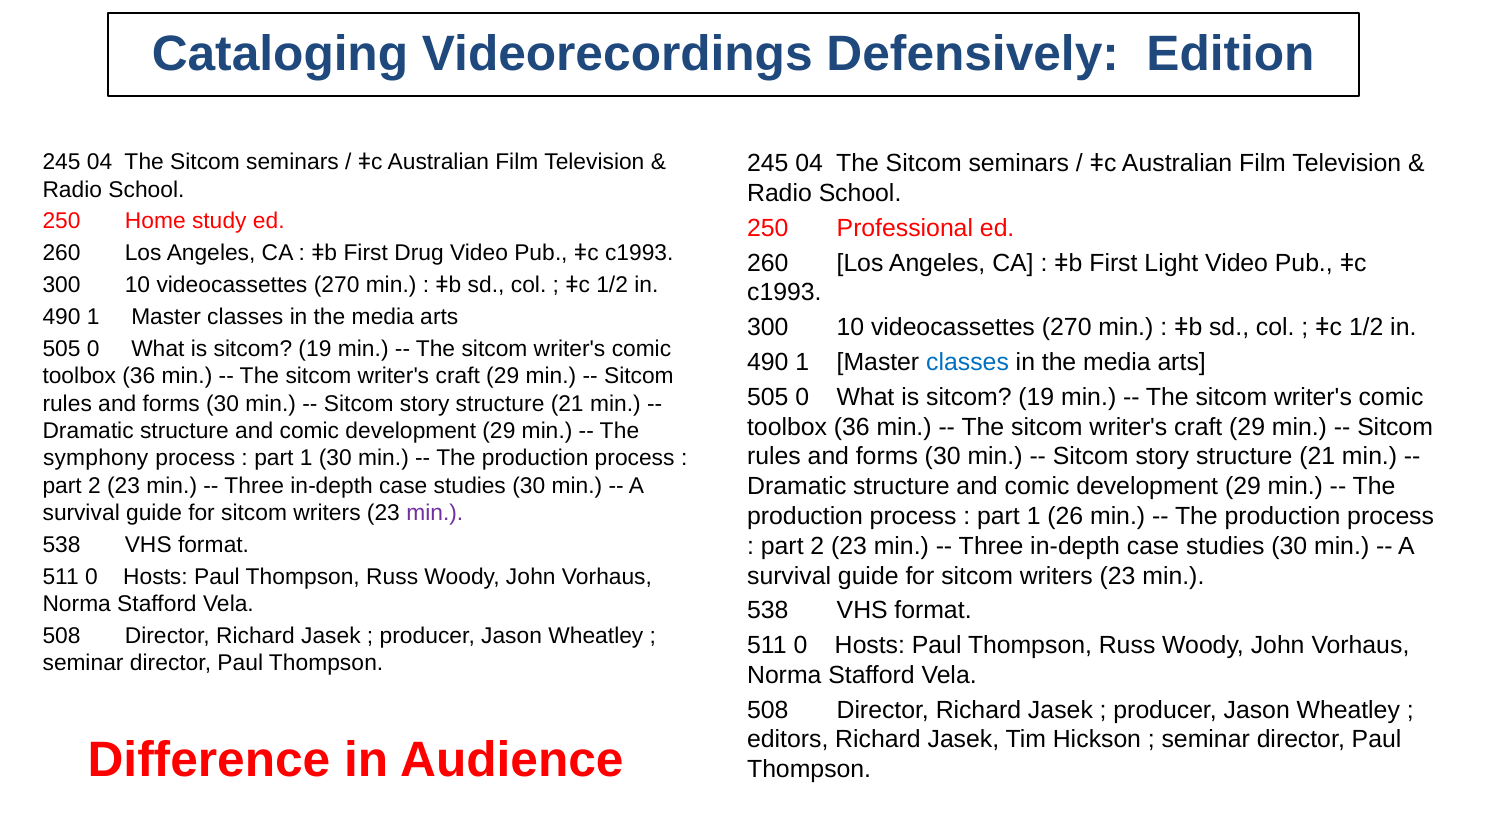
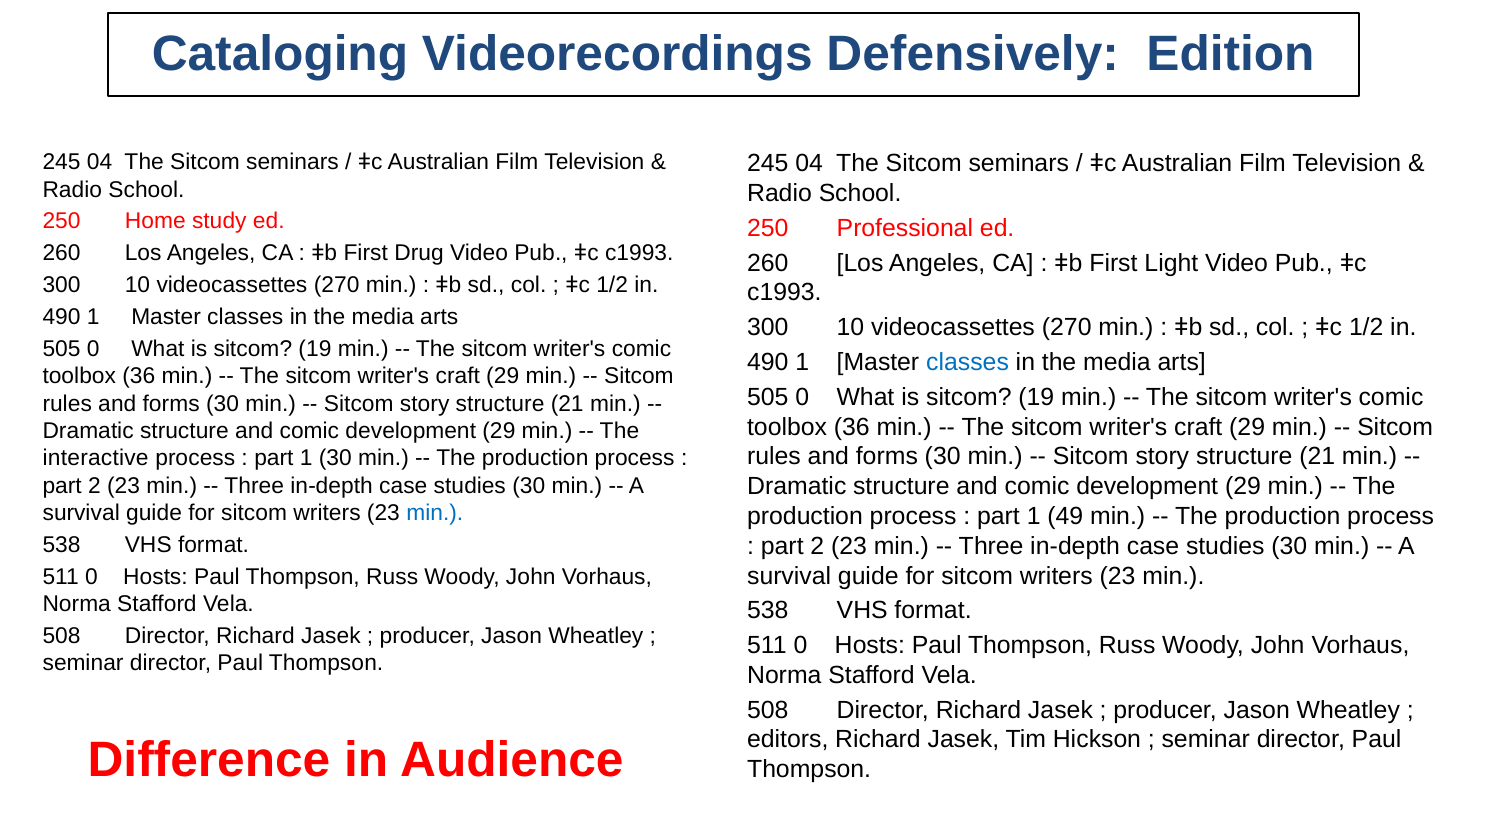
symphony: symphony -> interactive (96, 458)
min colour: purple -> blue (435, 513)
26: 26 -> 49 (1065, 516)
